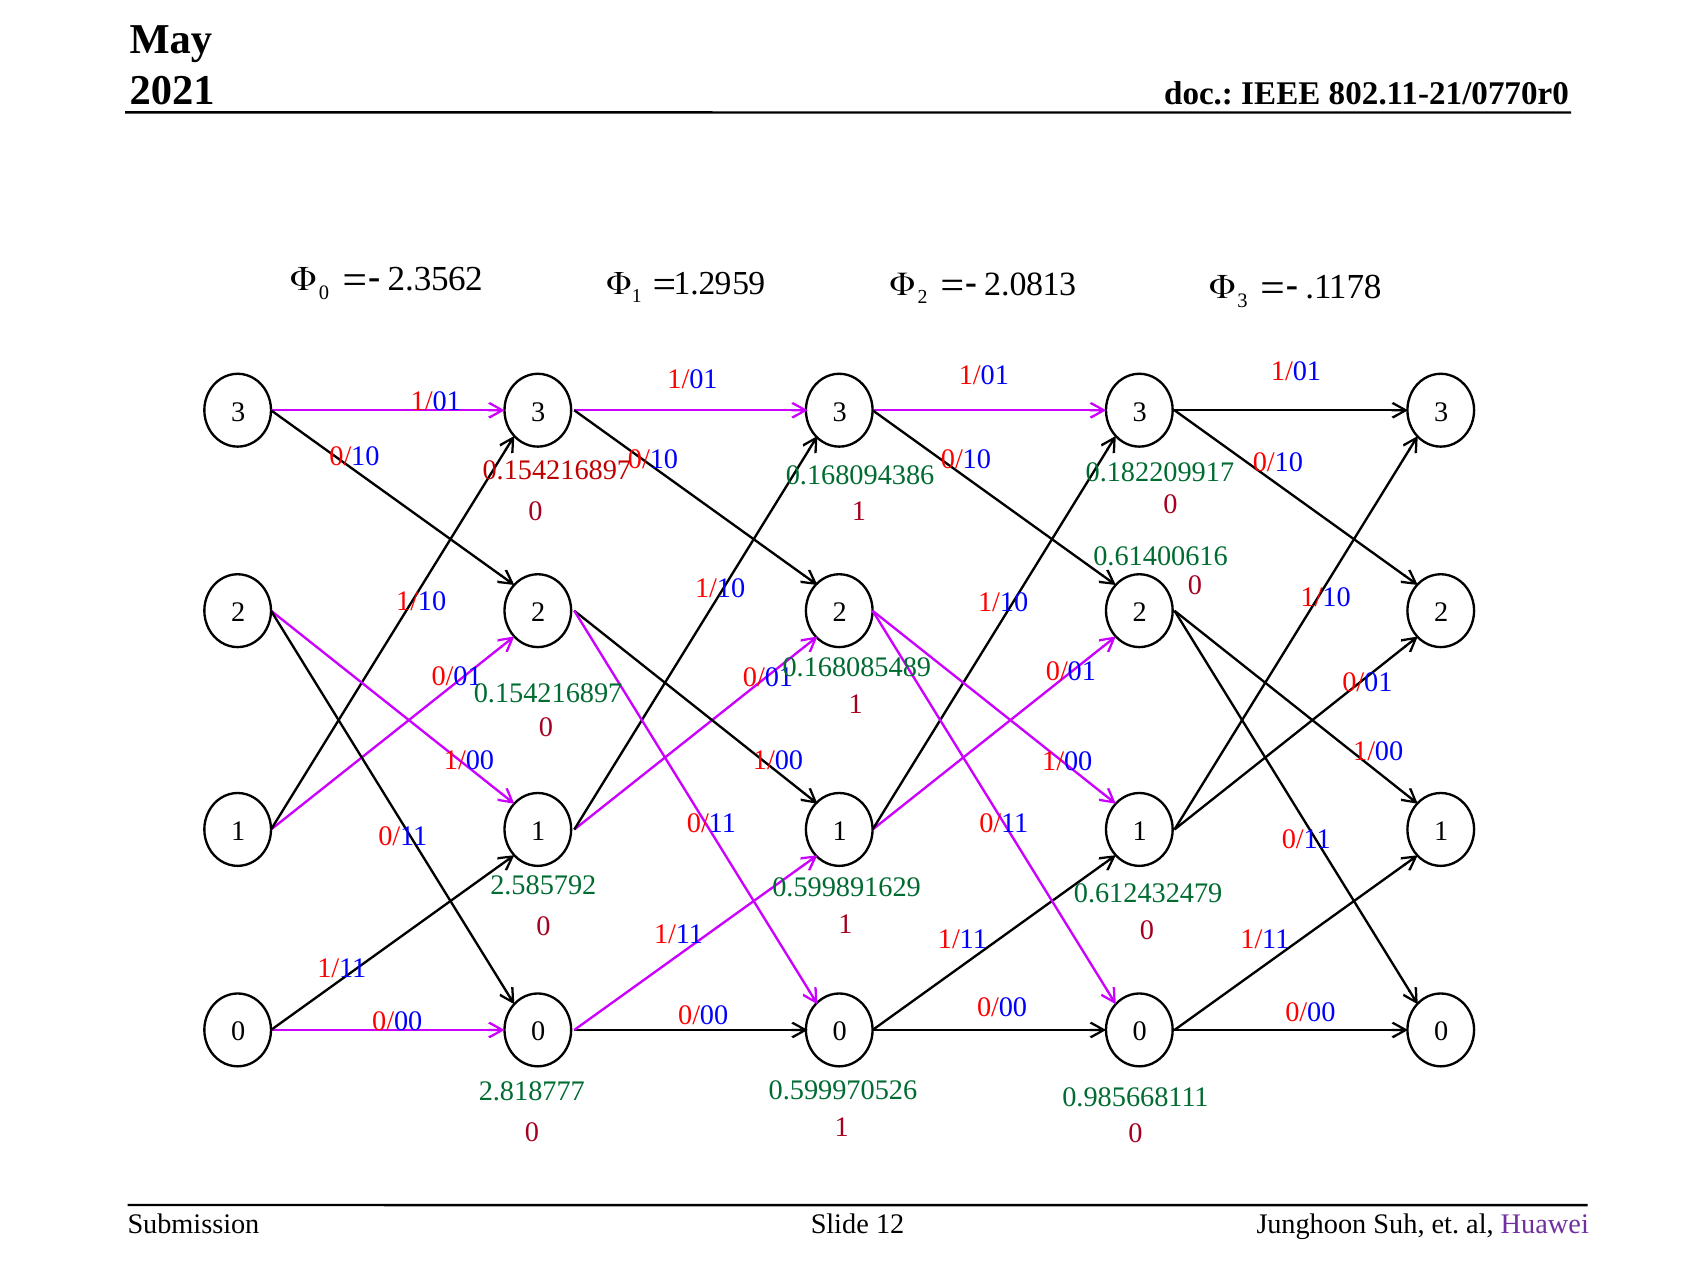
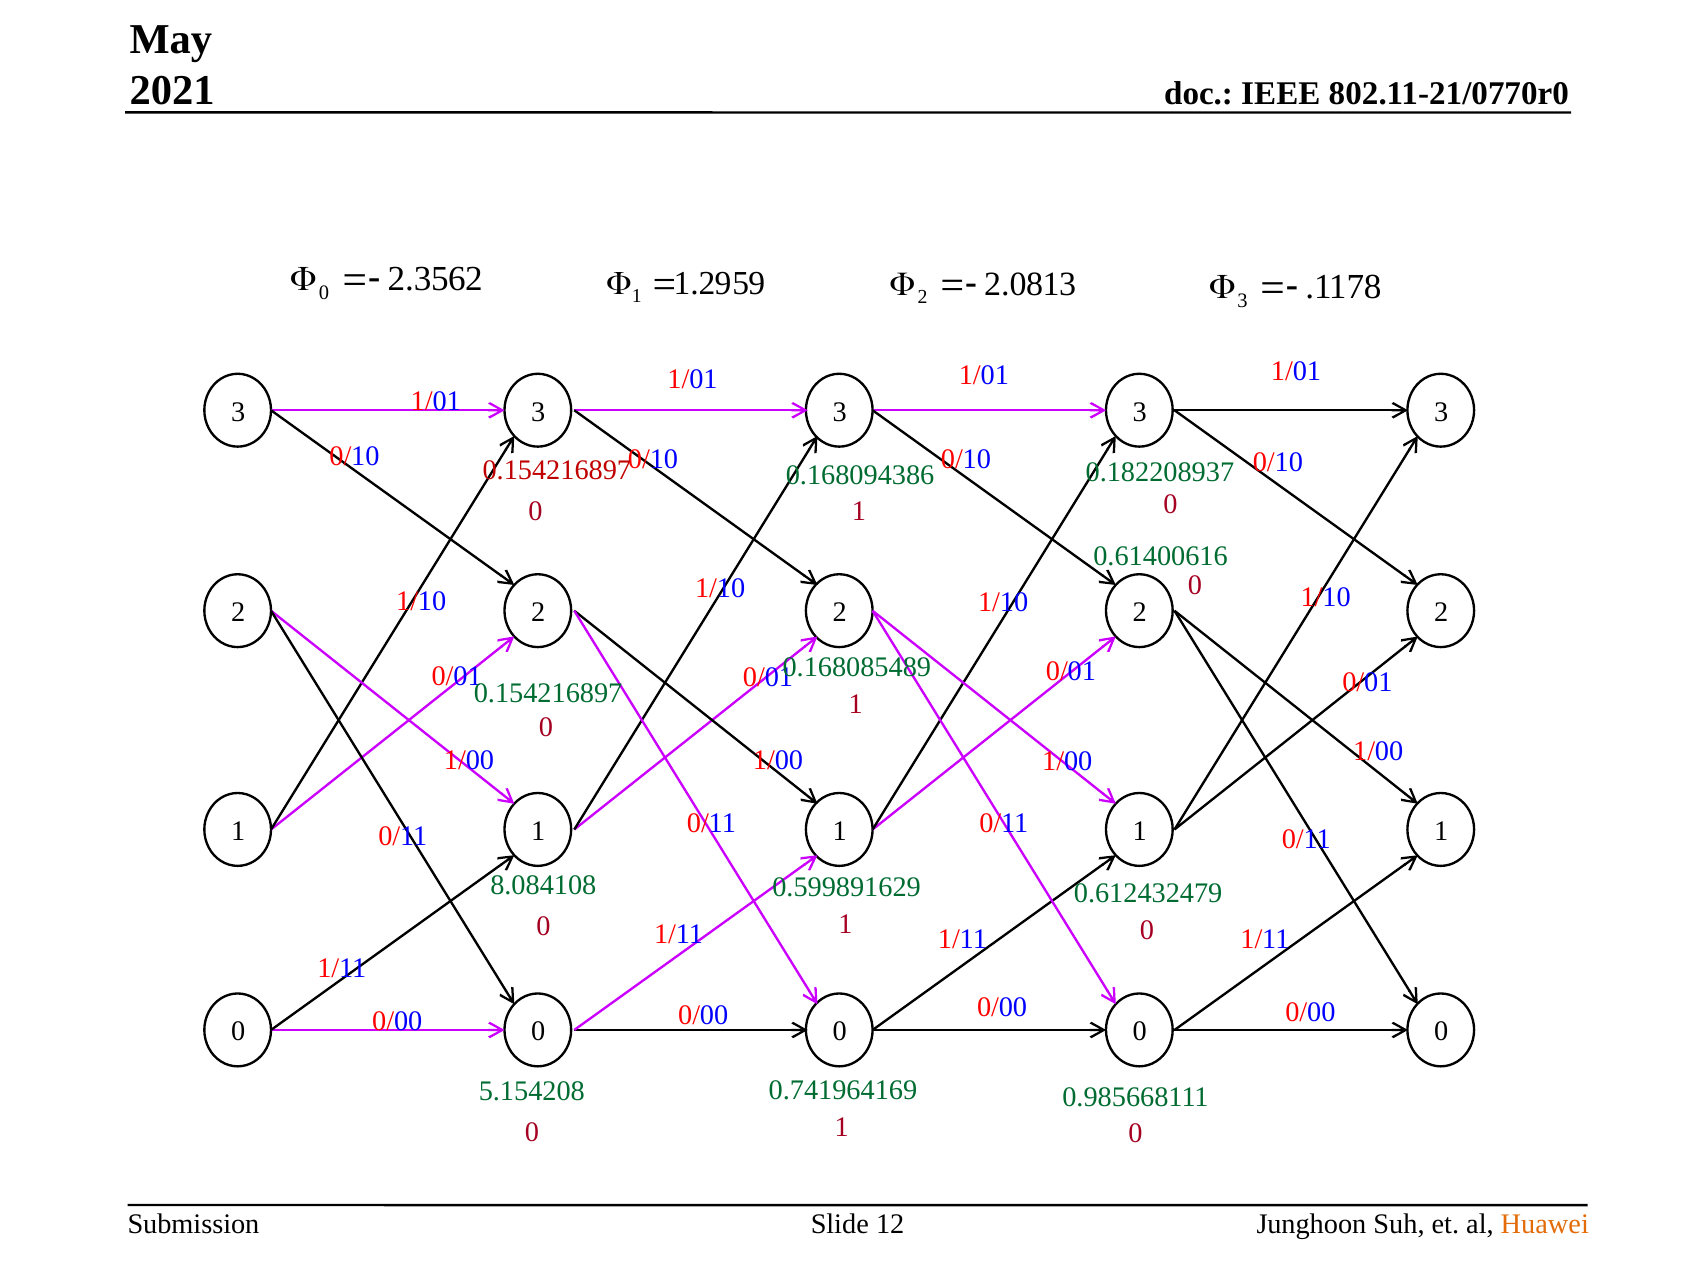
0.182209917: 0.182209917 -> 0.182208937 (1160, 472)
2.585792: 2.585792 -> 8.084108 (543, 885)
0.599970526: 0.599970526 -> 0.741964169 (843, 1090)
2.818777: 2.818777 -> 5.154208 (532, 1091)
Huawei colour: purple -> orange (1545, 1224)
